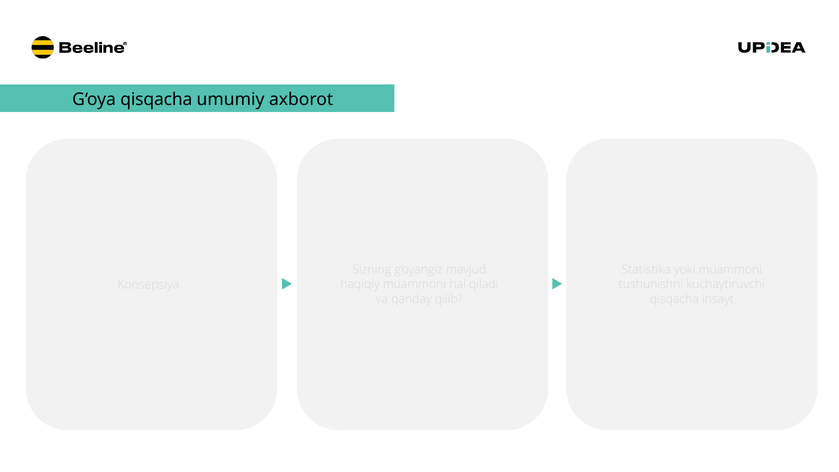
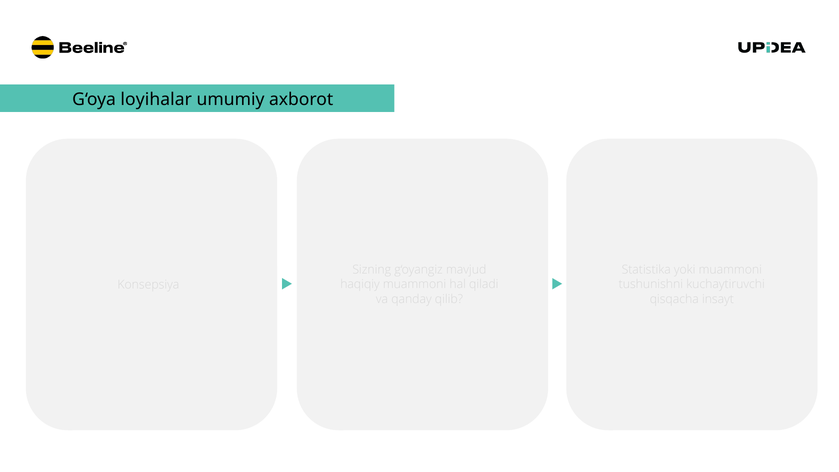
G‘oya qisqacha: qisqacha -> loyihalar (156, 99)
